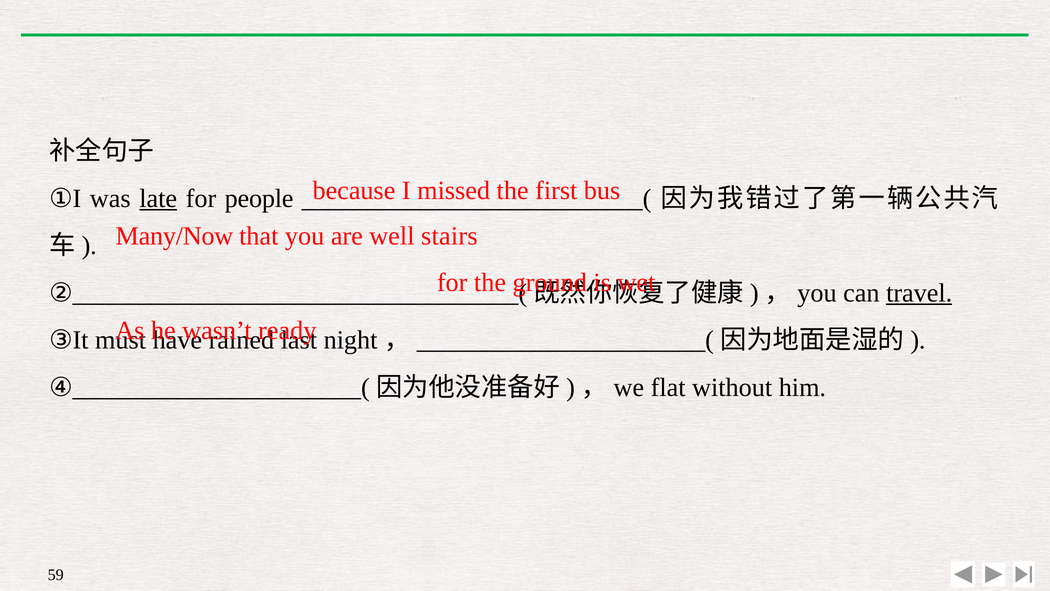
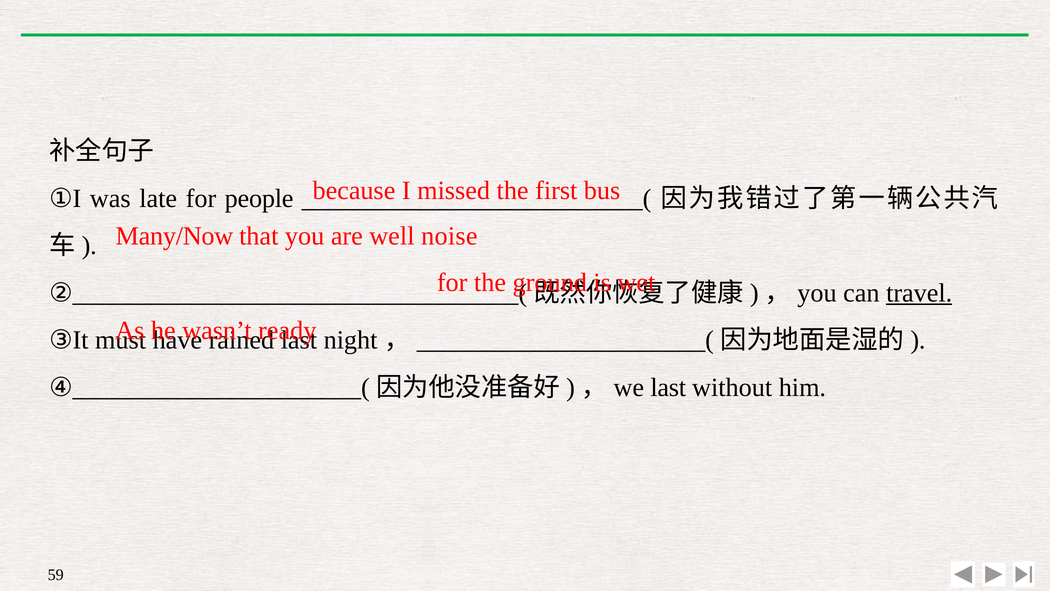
late underline: present -> none (158, 198)
stairs: stairs -> noise (449, 236)
flat: flat -> last (668, 387)
